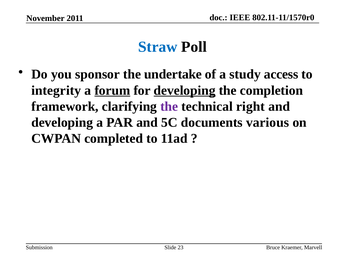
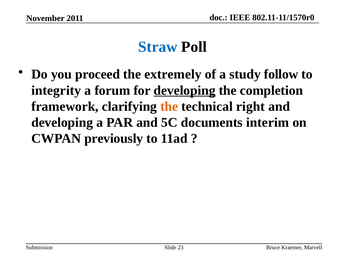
sponsor: sponsor -> proceed (98, 75)
undertake: undertake -> extremely (173, 75)
access: access -> follow (281, 75)
forum underline: present -> none (112, 91)
the colour: purple -> orange (169, 107)
various: various -> interim (268, 123)
completed: completed -> previously (114, 139)
